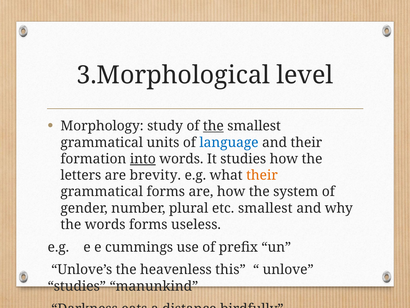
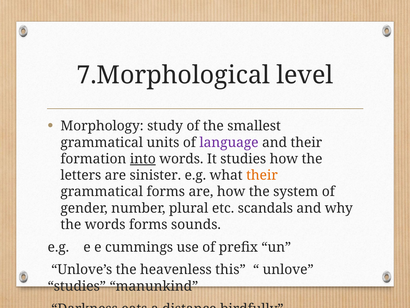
3.Morphological: 3.Morphological -> 7.Morphological (173, 75)
the underline: present -> none (213, 126)
language colour: blue -> purple (229, 142)
brevity: brevity -> sinister (155, 175)
etc smallest: smallest -> scandals (265, 208)
useless: useless -> sounds (196, 224)
